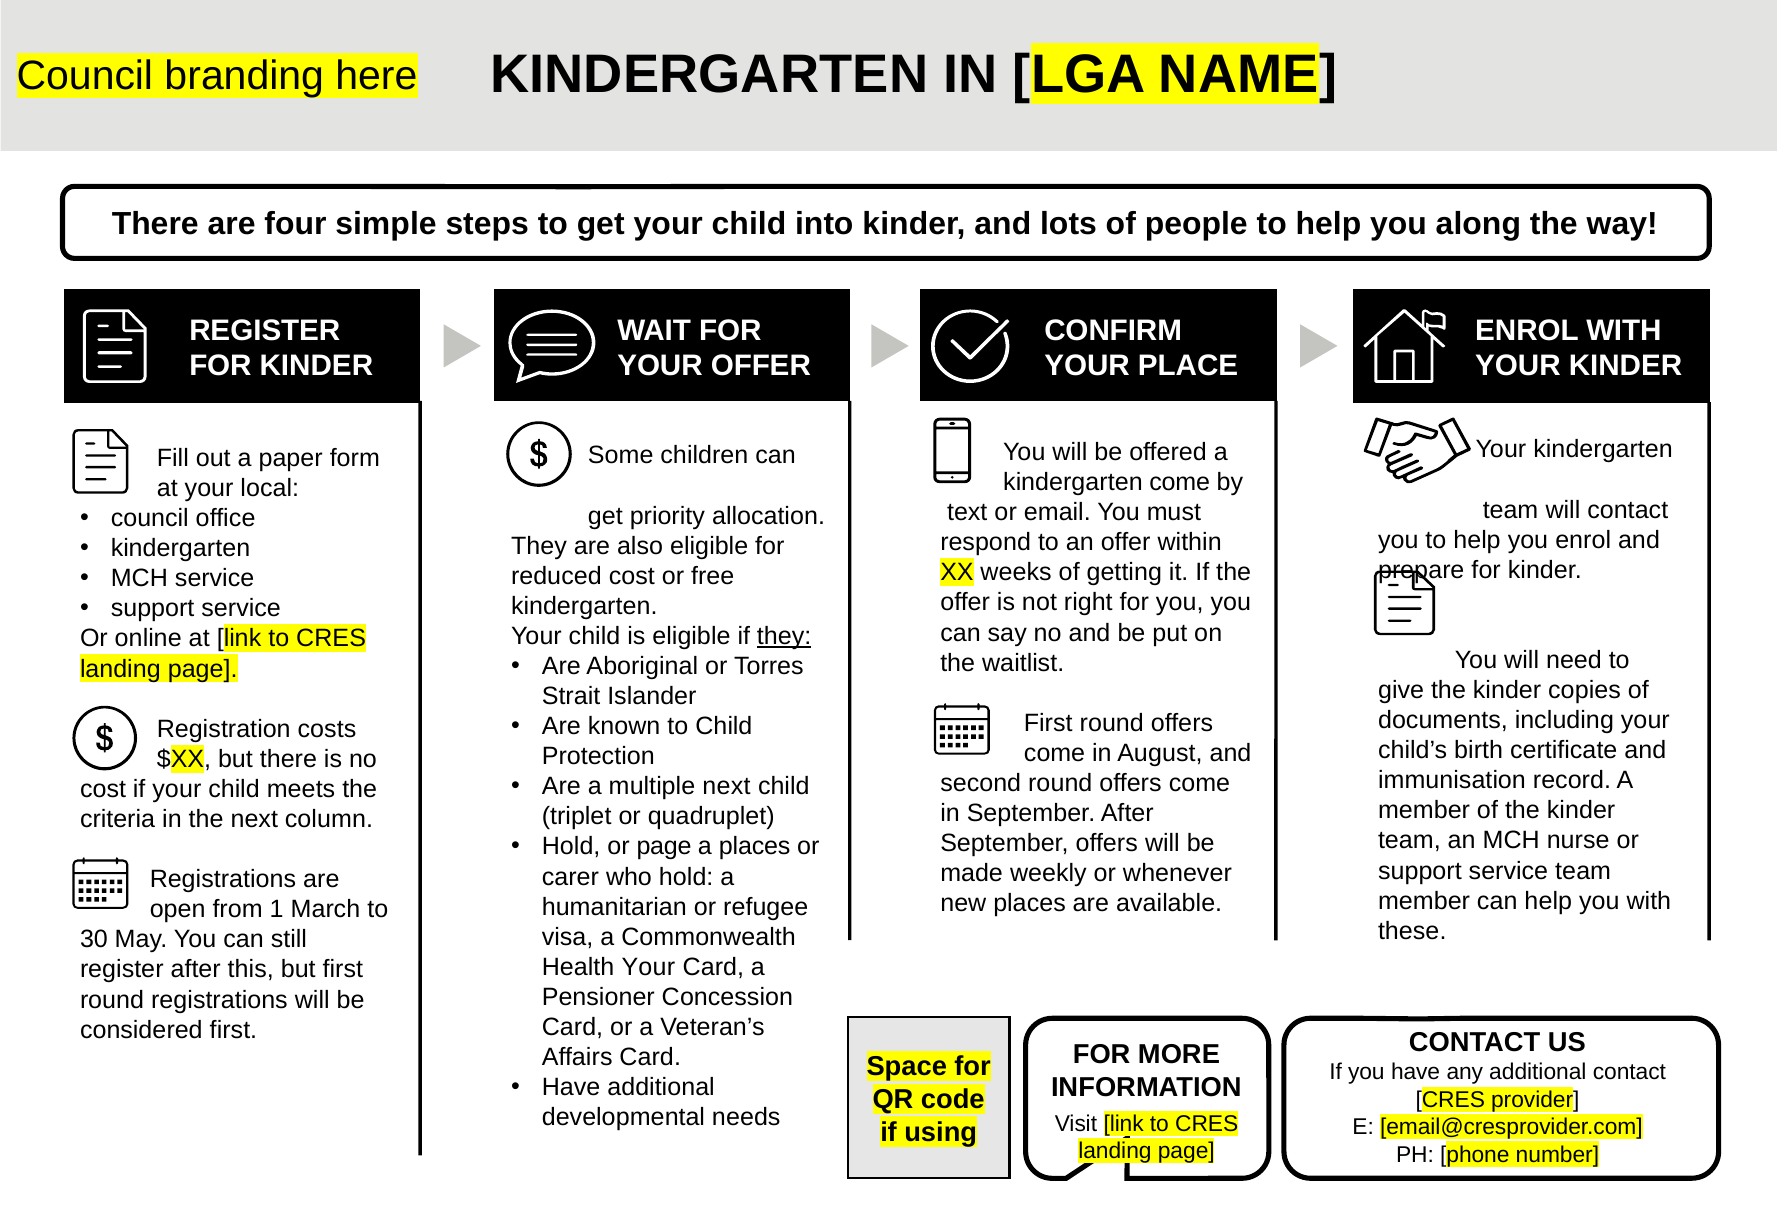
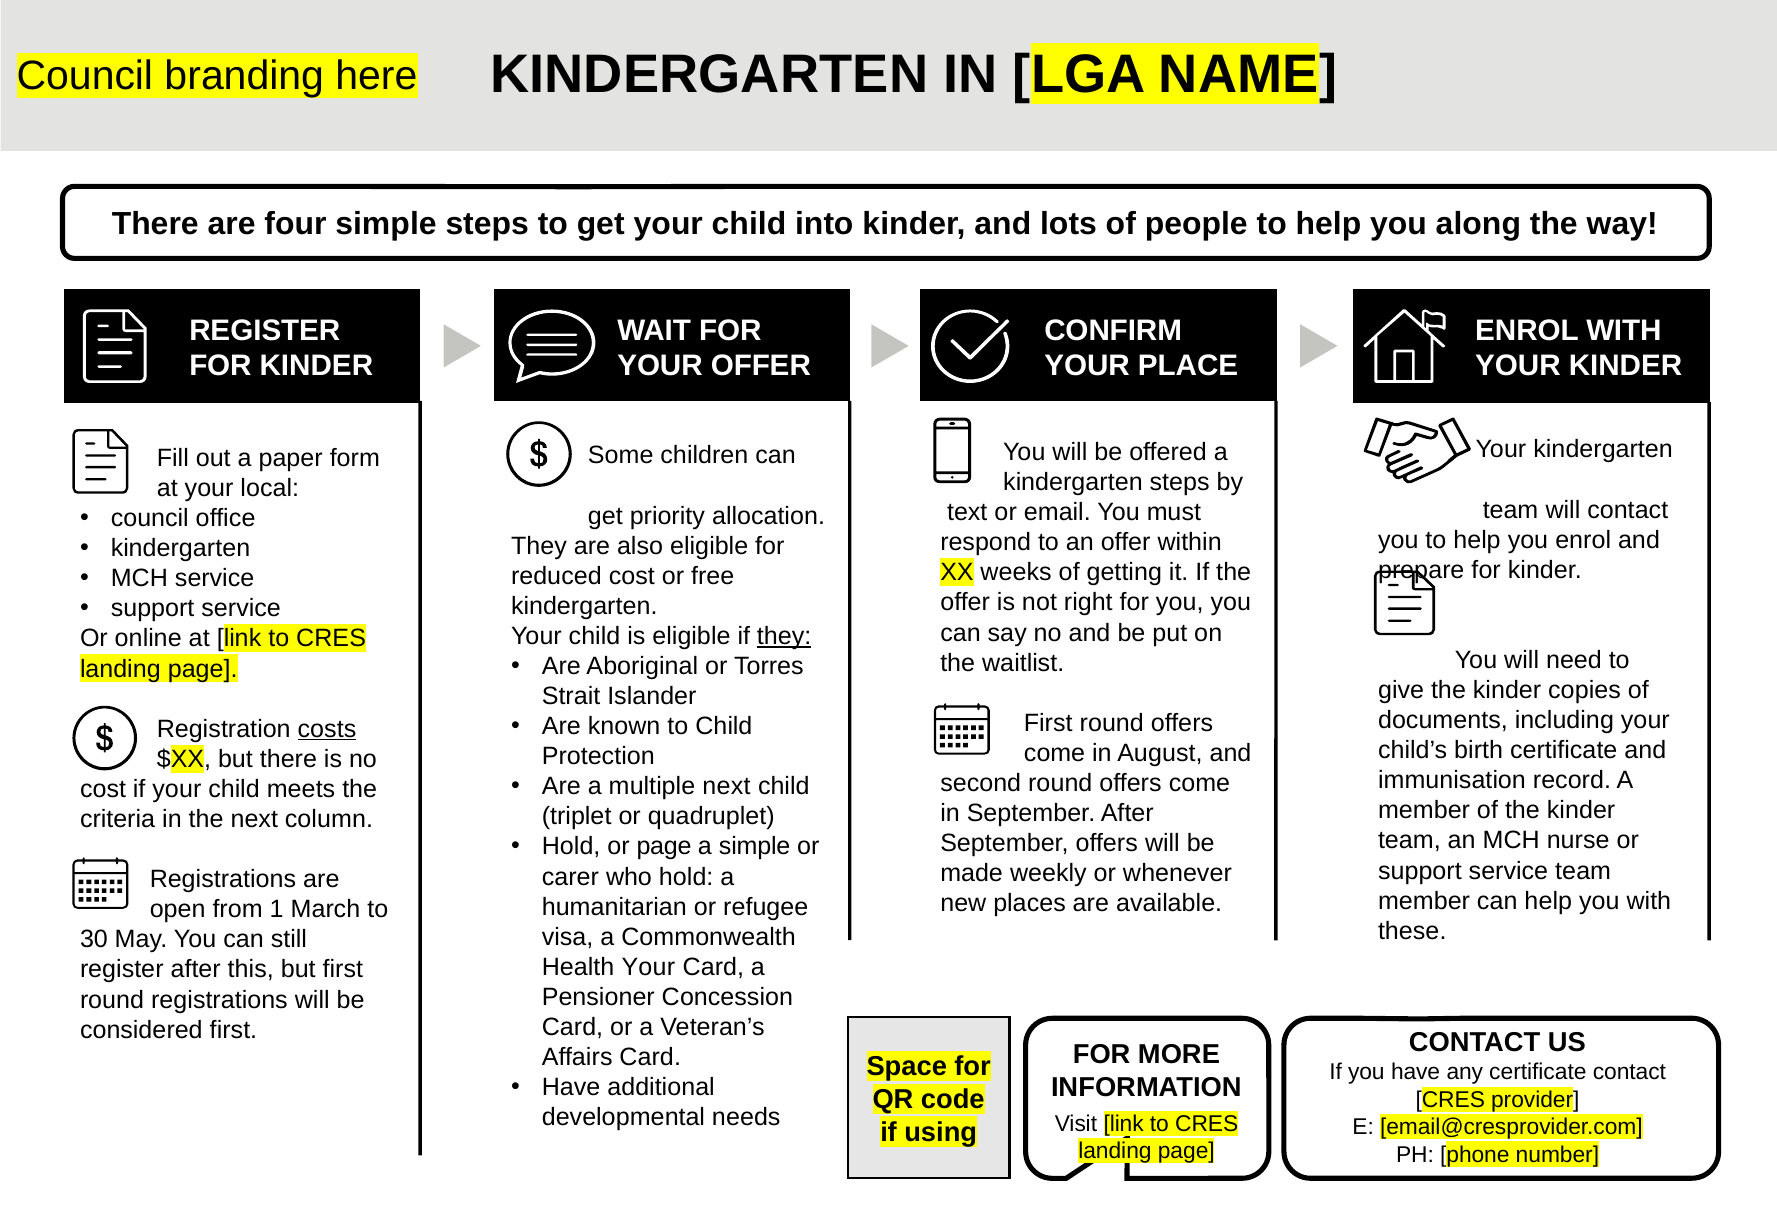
kindergarten come: come -> steps (1180, 482)
costs underline: none -> present (327, 729)
a places: places -> simple (755, 847)
any additional: additional -> certificate (1538, 1073)
